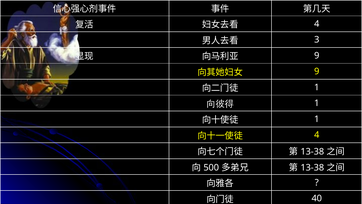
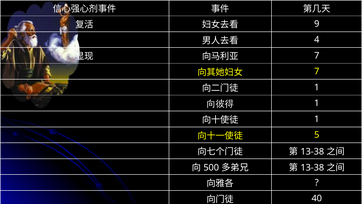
4: 4 -> 9 (317, 24)
3: 3 -> 4 (317, 40)
9: 9 -> 7 (317, 55)
9: 9 -> 7 (317, 71)
4: 4 -> 5 (317, 135)
